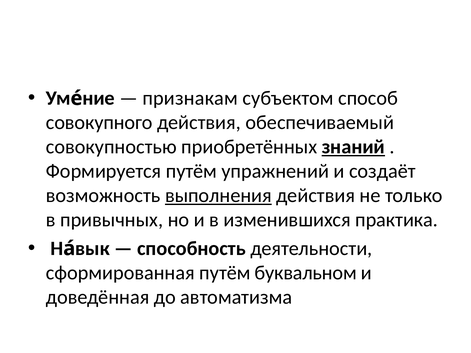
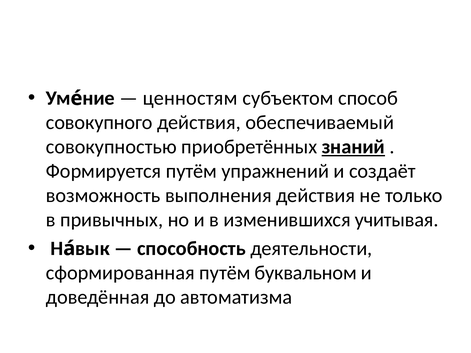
признакам: признакам -> ценностям (190, 98)
выполнения underline: present -> none (218, 196)
практика: практика -> учитывая (397, 220)
